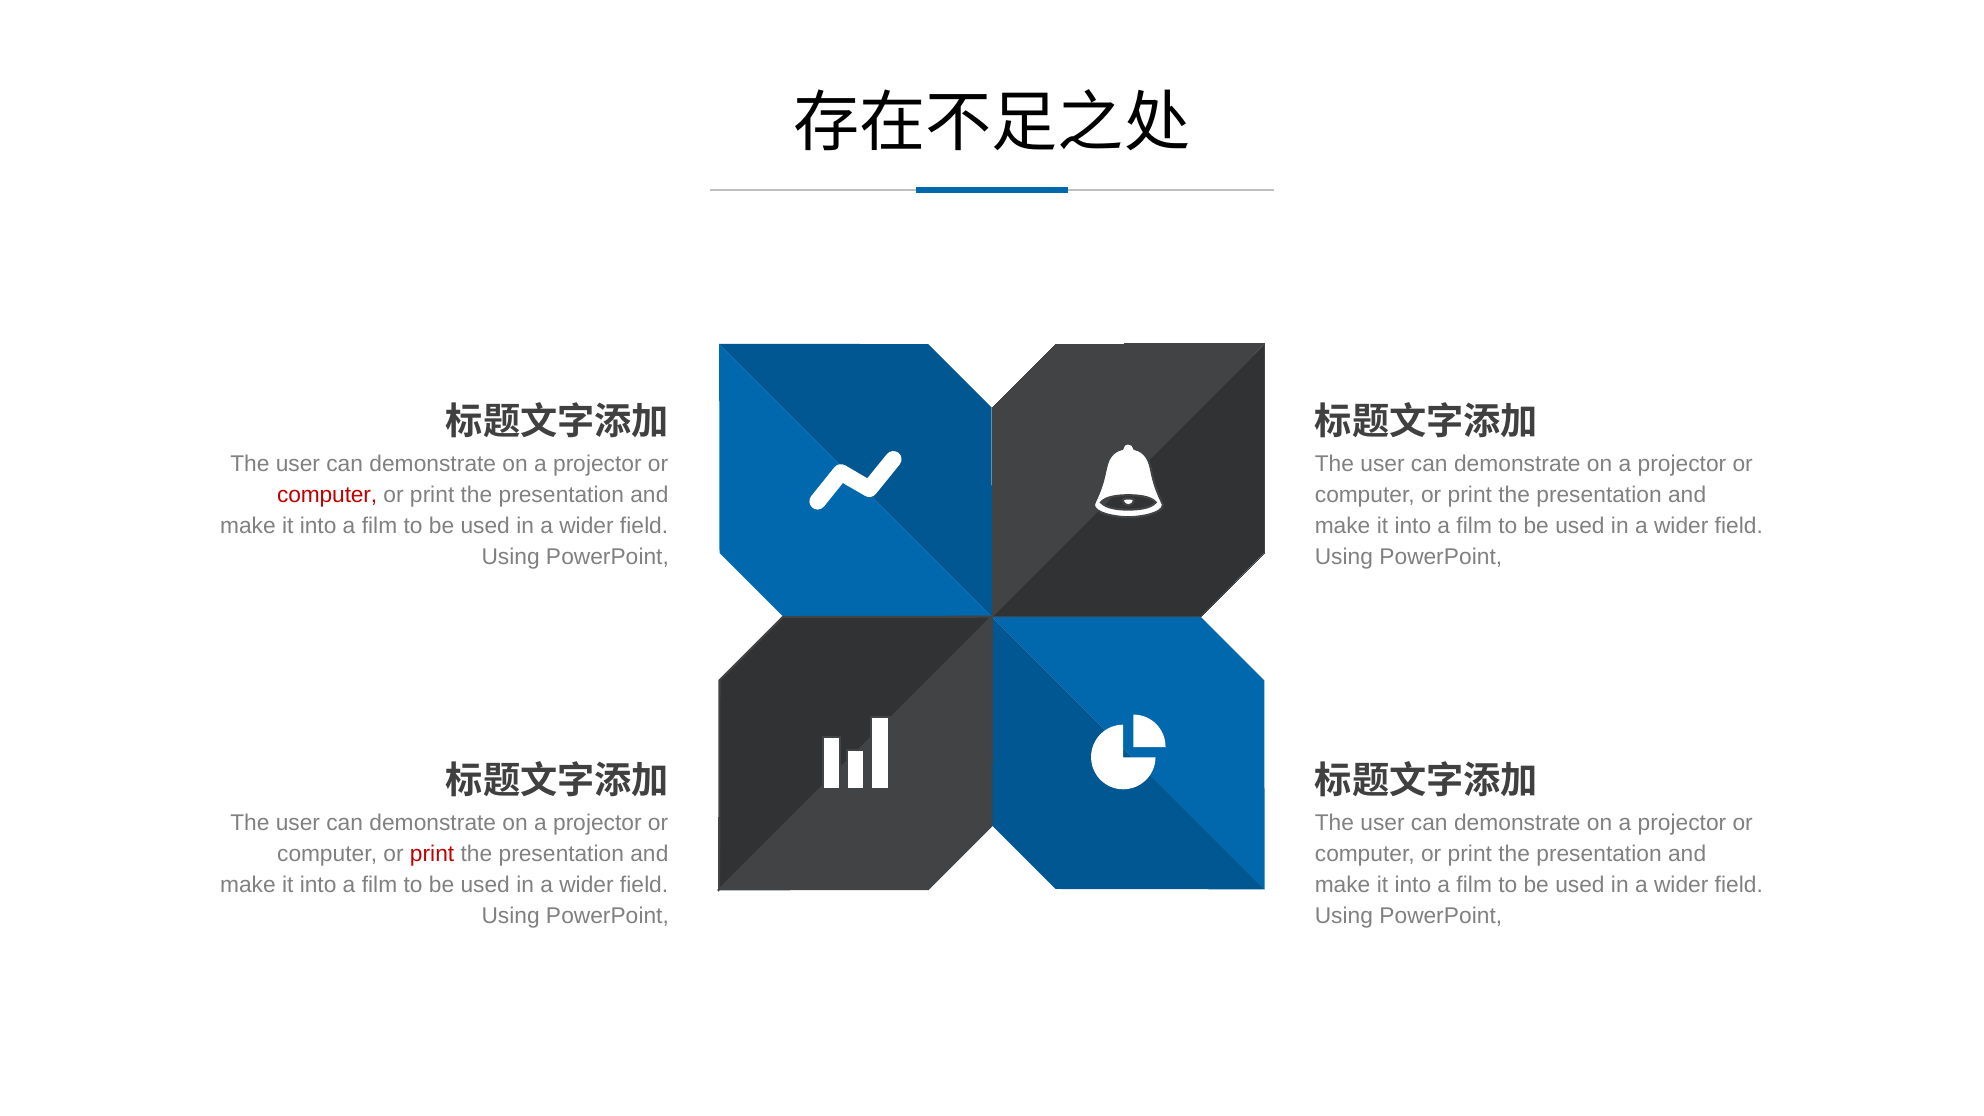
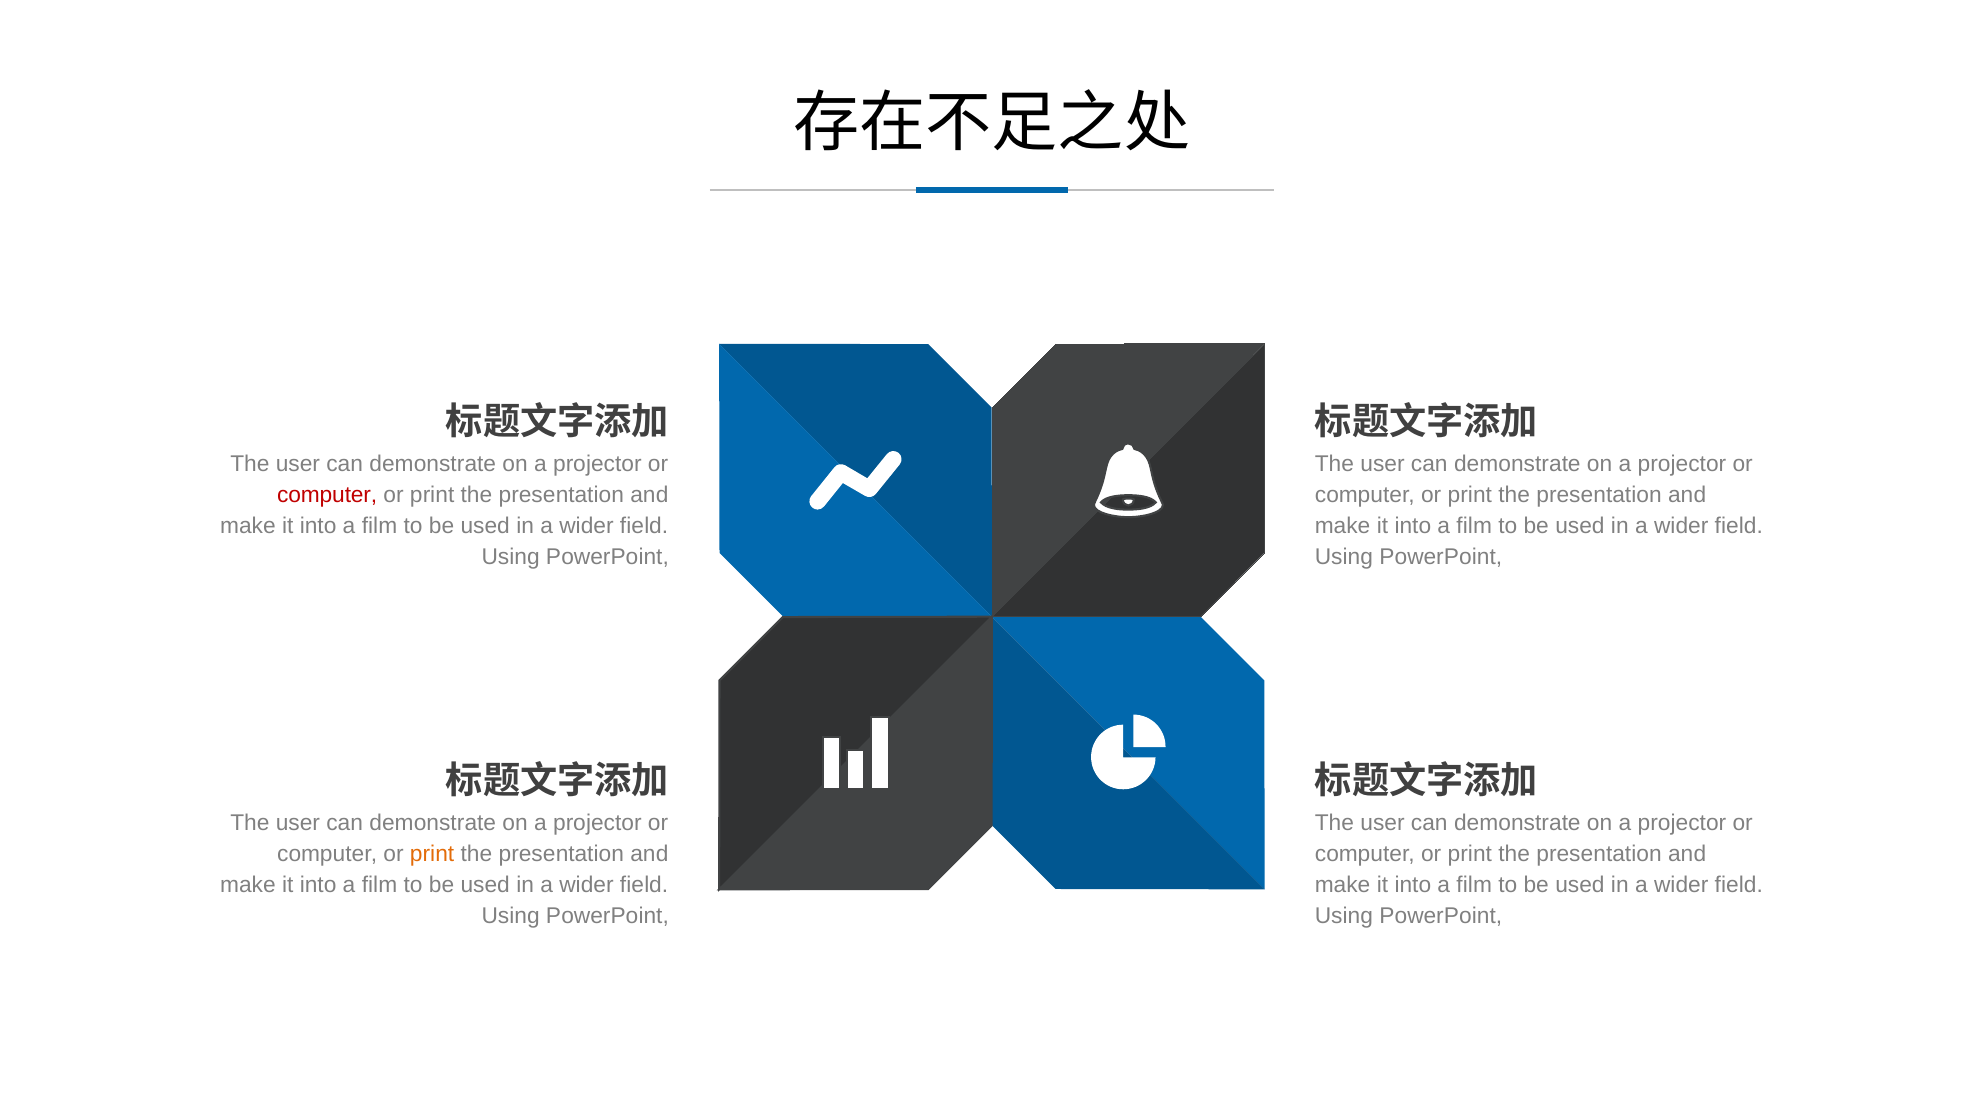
print colour: red -> orange (432, 854)
